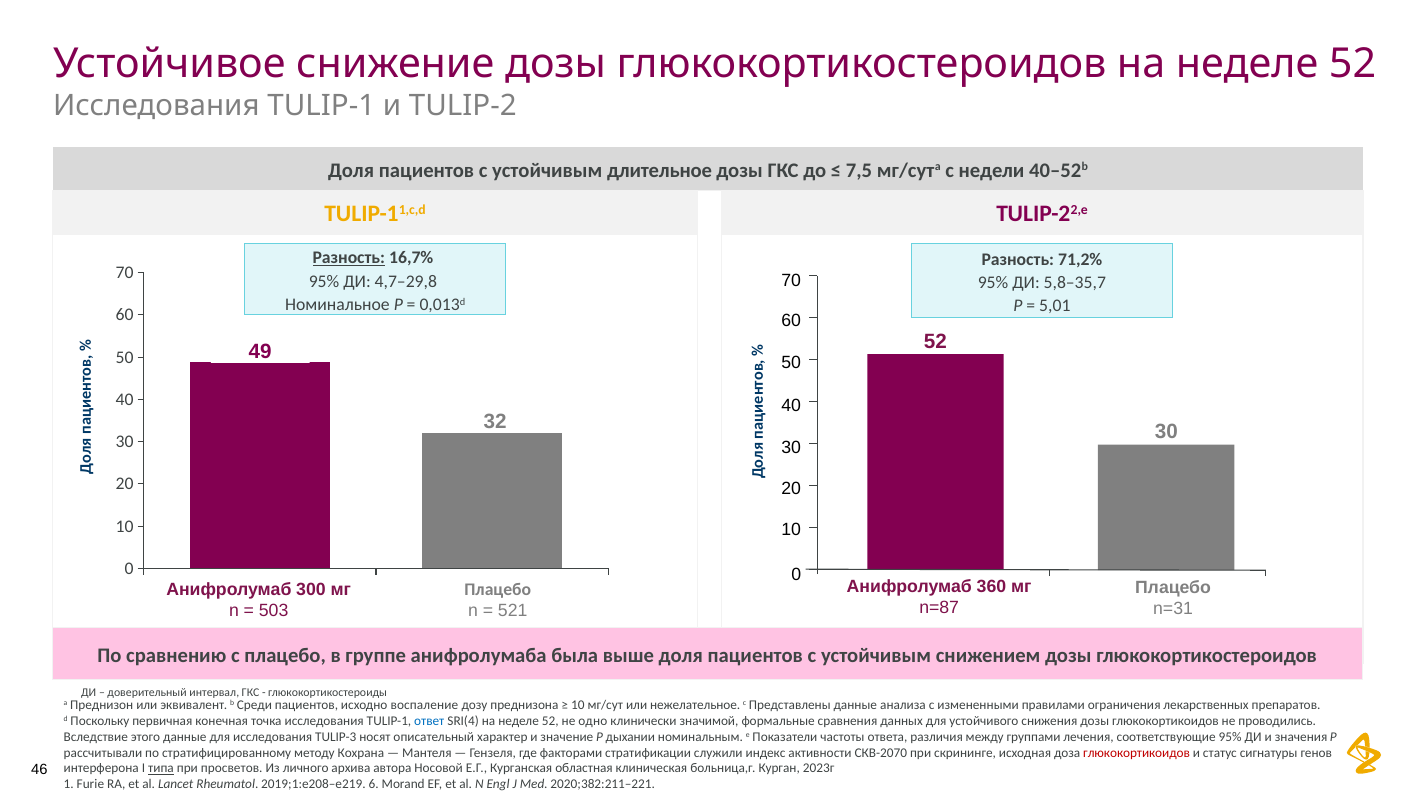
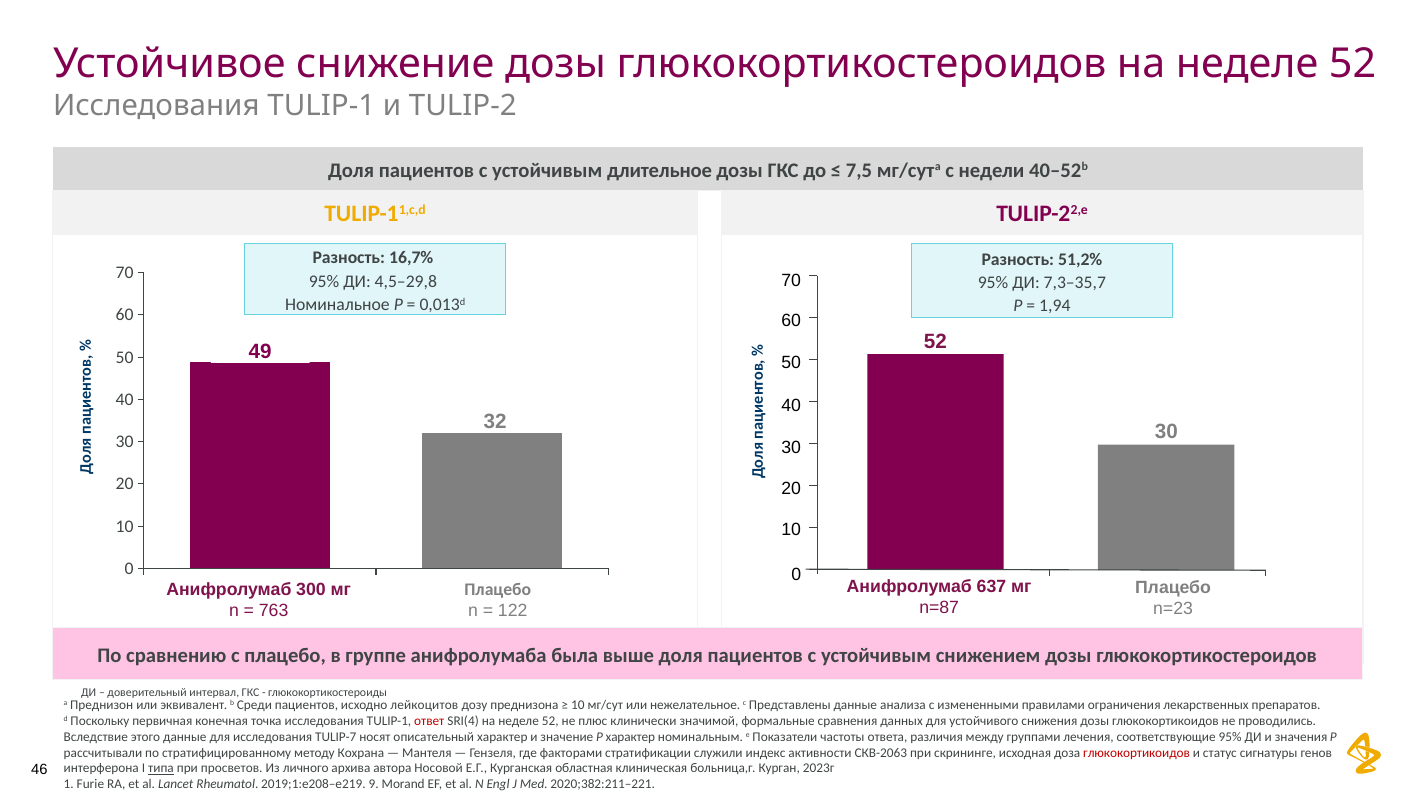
Разность underline: present -> none (349, 258)
71,2%: 71,2% -> 51,2% (1080, 259)
4,7–29,8: 4,7–29,8 -> 4,5–29,8 (406, 281)
5,8–35,7: 5,8–35,7 -> 7,3–35,7 (1075, 282)
5,01: 5,01 -> 1,94 (1055, 306)
360: 360 -> 637 (991, 586)
n=31: n=31 -> n=23 (1173, 609)
503: 503 -> 763 (274, 611)
521: 521 -> 122 (513, 611)
воспаление: воспаление -> лейкоцитов (424, 704)
ответ colour: blue -> red (429, 720)
одно: одно -> плюс (593, 720)
TULIP-3: TULIP-3 -> TULIP-7 (336, 736)
P дыхании: дыхании -> характер (630, 736)
СКВ-2070: СКВ-2070 -> СКВ-2063 (881, 752)
6: 6 -> 9 (374, 784)
